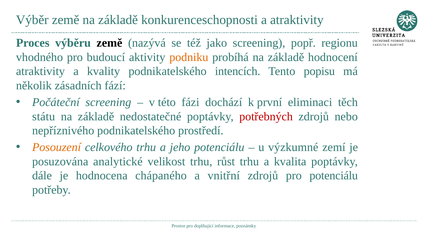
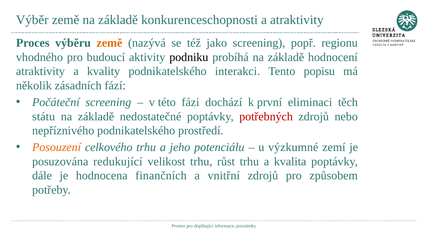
země colour: black -> orange (109, 43)
podniku colour: orange -> black (189, 57)
intencích: intencích -> interakci (238, 72)
analytické: analytické -> redukující (118, 162)
chápaného: chápaného -> finančních (161, 176)
pro potenciálu: potenciálu -> způsobem (334, 176)
